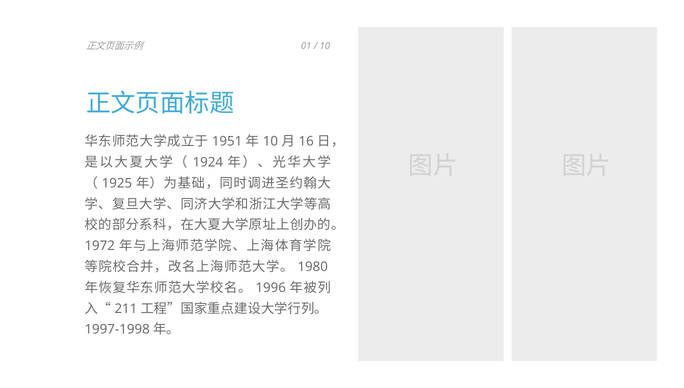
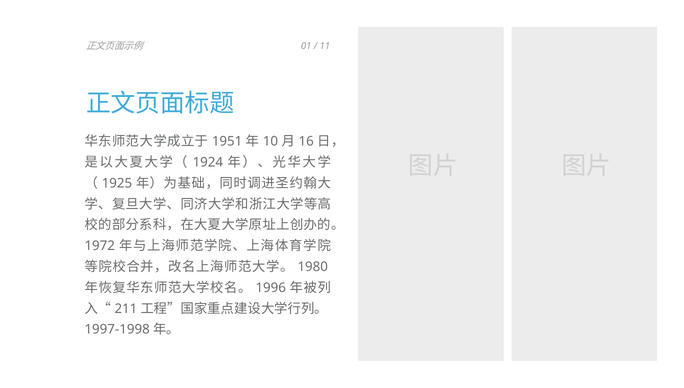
10: 10 -> 11 (325, 46)
